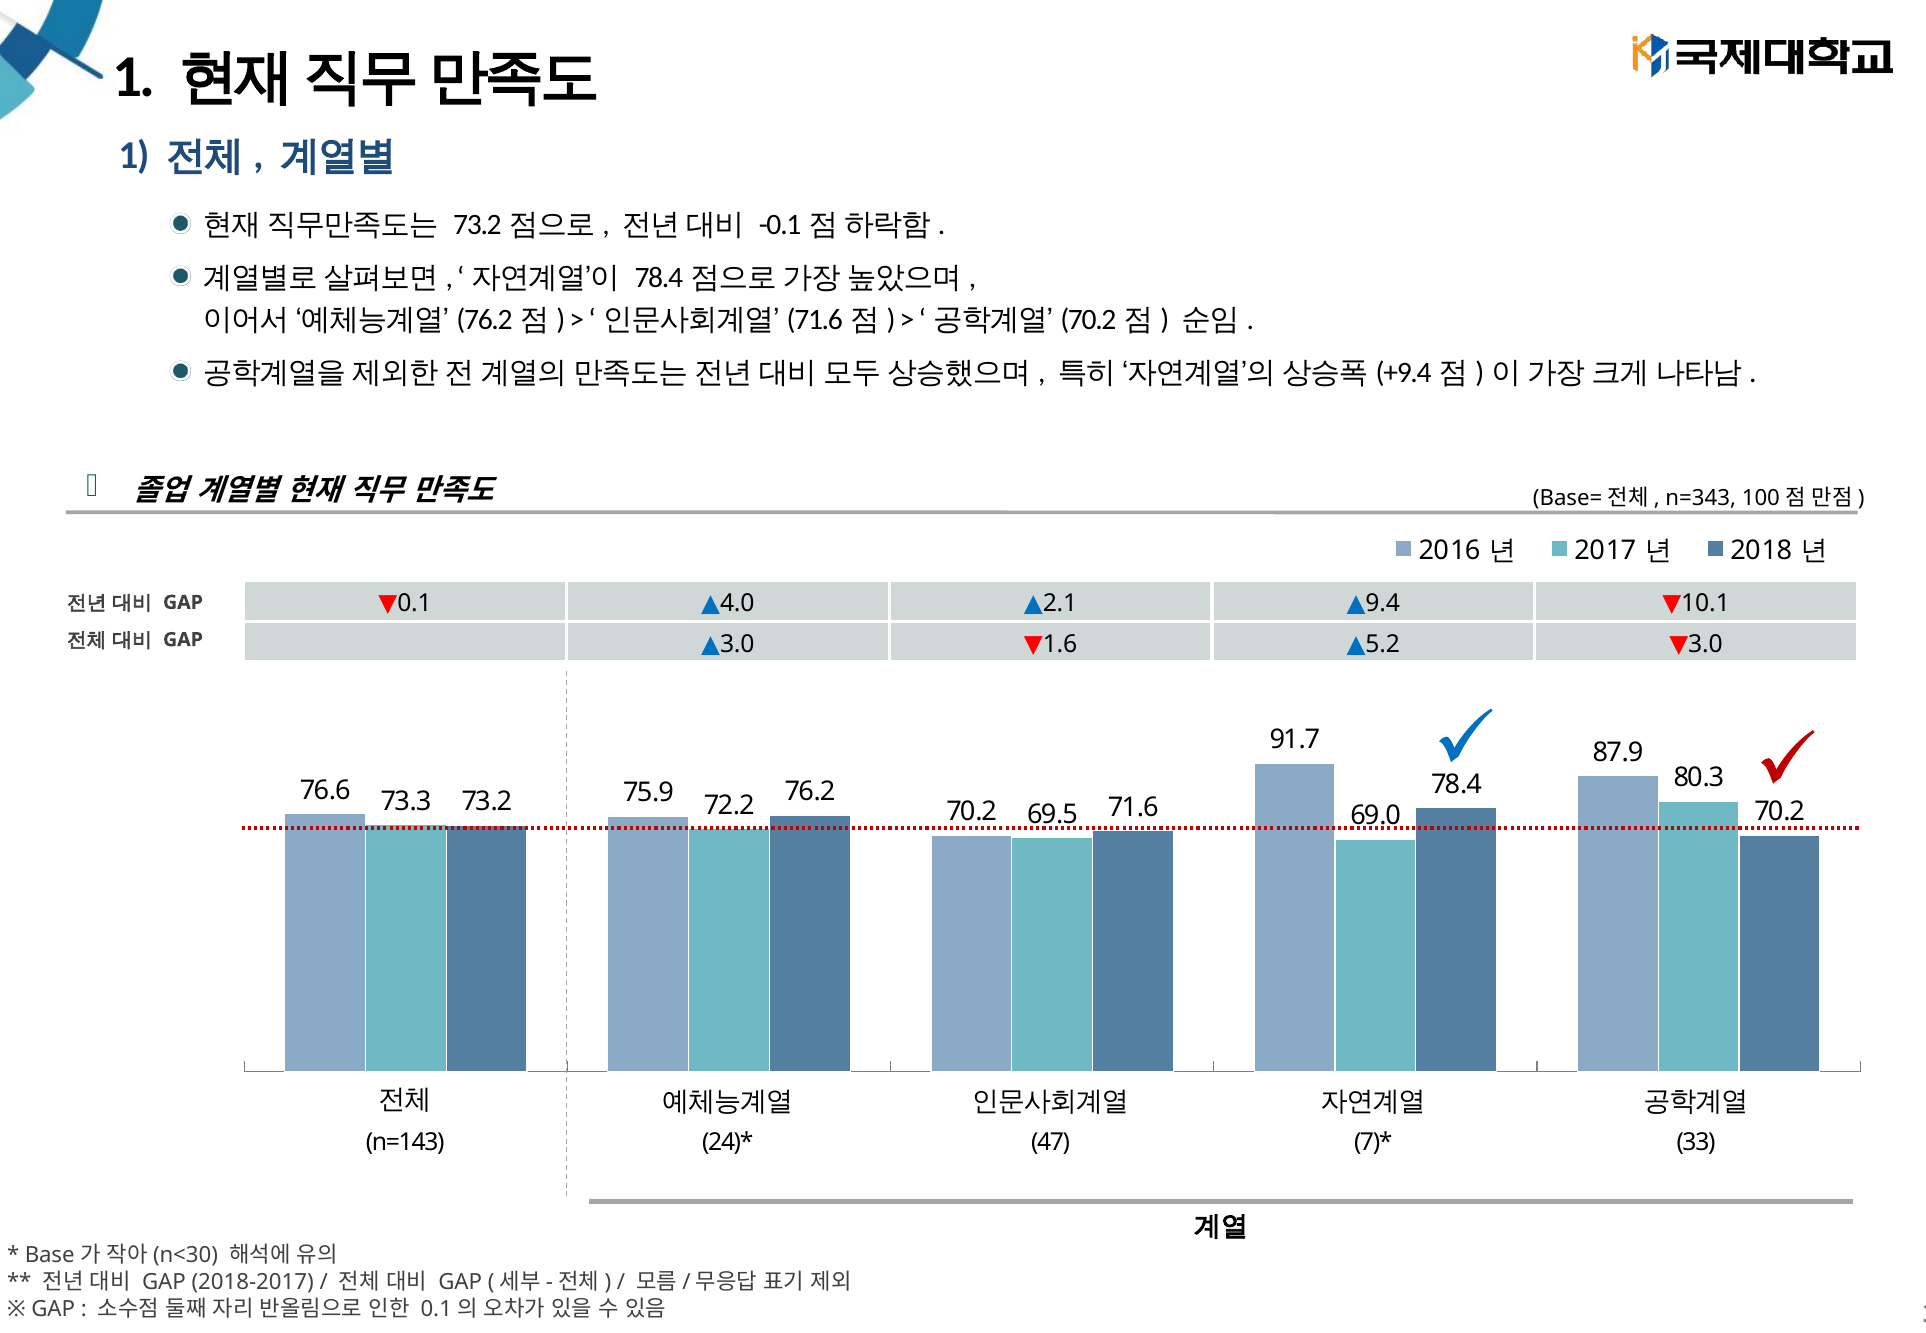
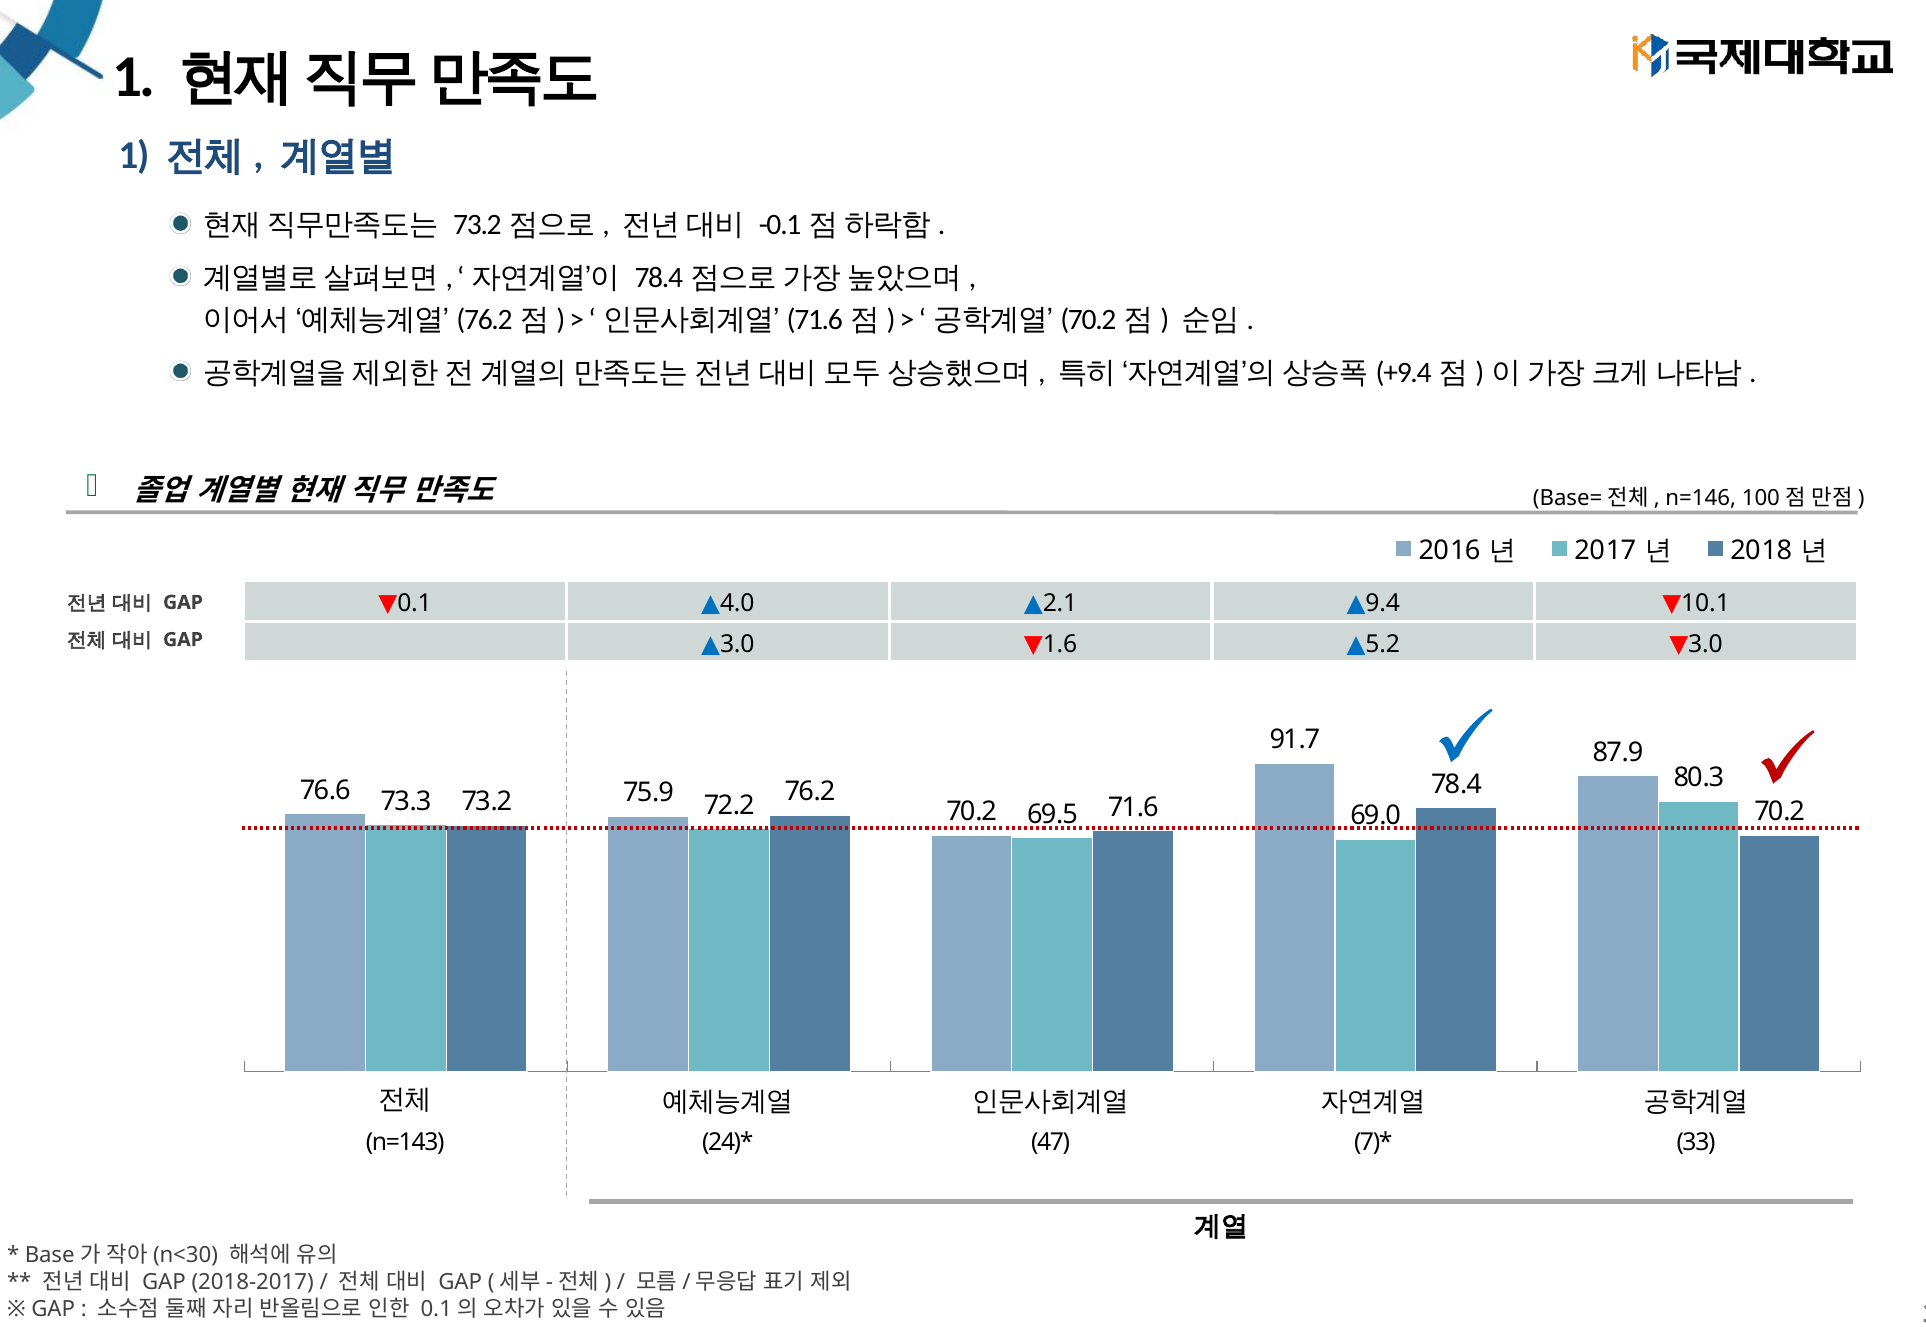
n=343: n=343 -> n=146 (1701, 499)
